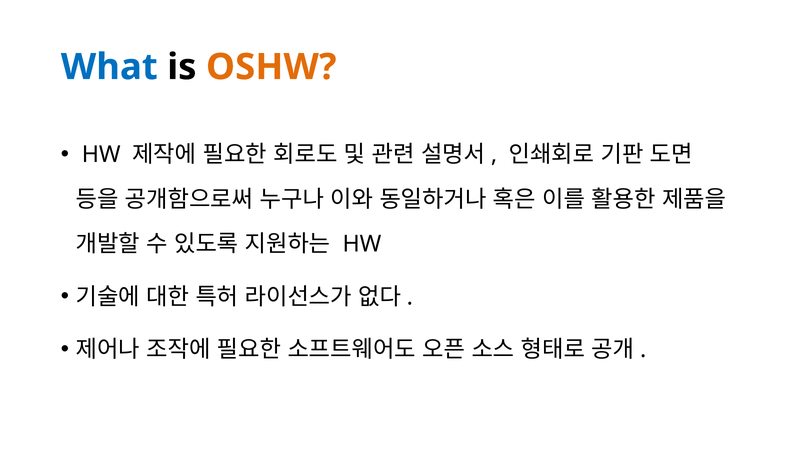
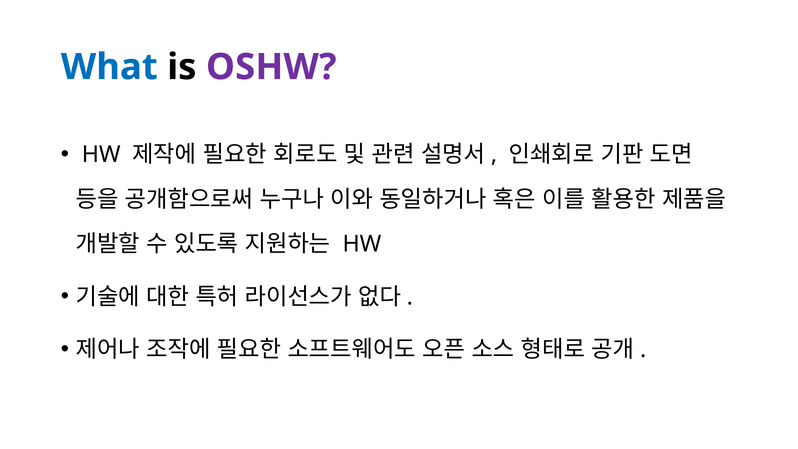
OSHW colour: orange -> purple (271, 67)
